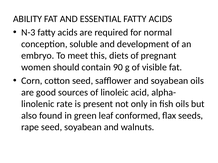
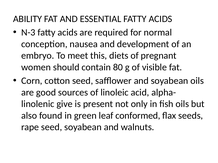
soluble: soluble -> nausea (84, 44)
90: 90 -> 80 (118, 67)
rate: rate -> give (65, 104)
